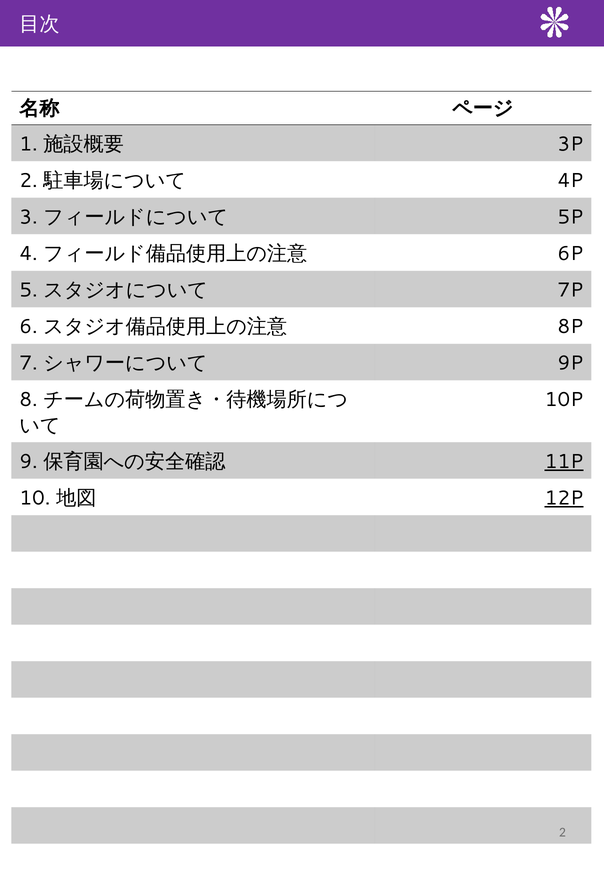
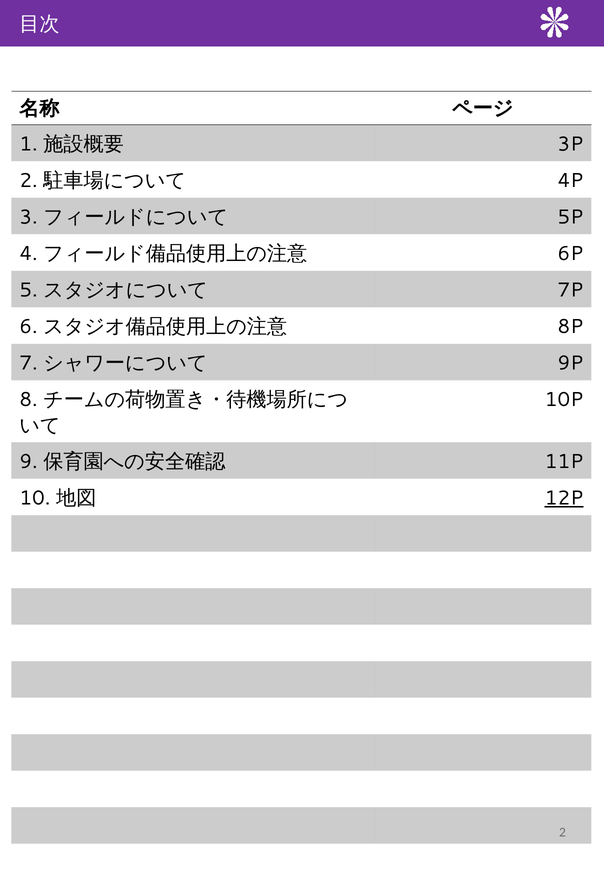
11P underline: present -> none (564, 462)
